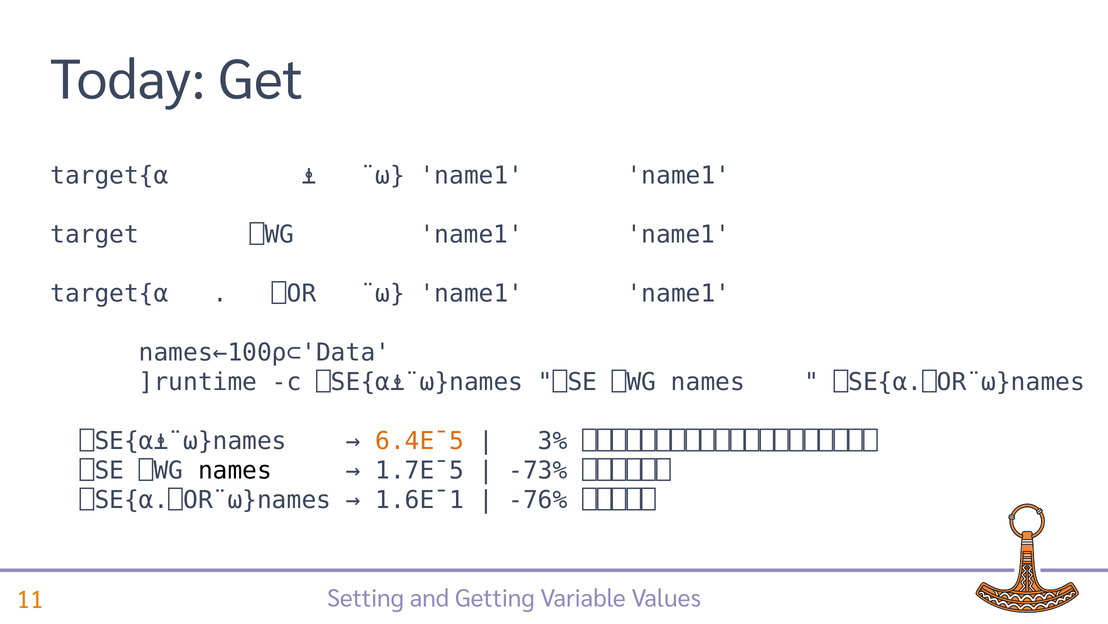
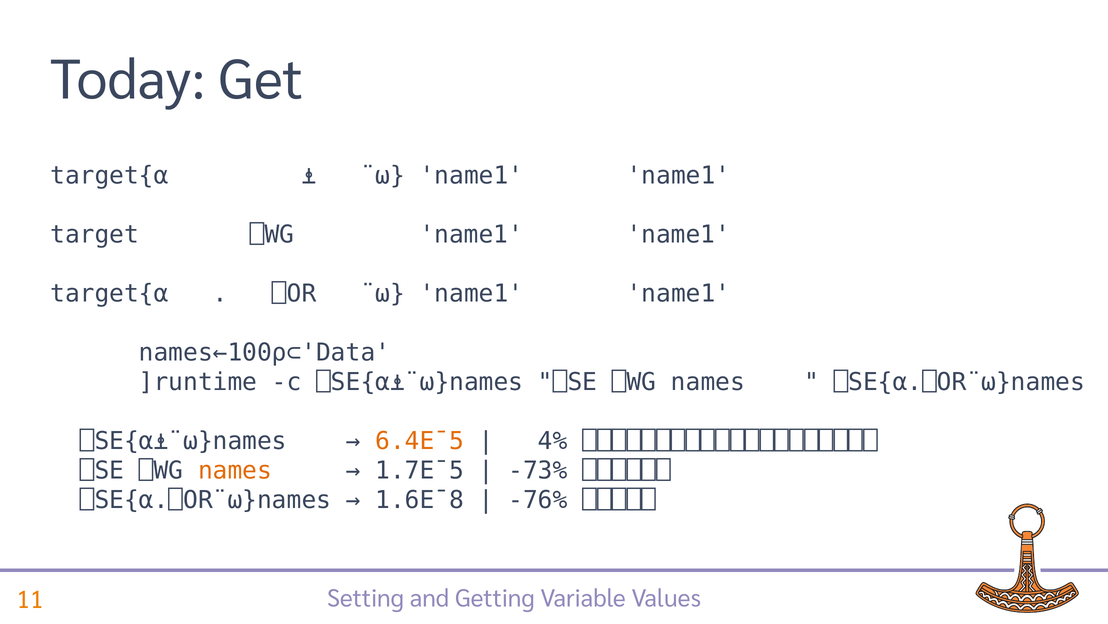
3%: 3% -> 4% (553, 441)
names colour: black -> orange (235, 470)
1.6E¯1: 1.6E¯1 -> 1.6E¯8 (420, 500)
